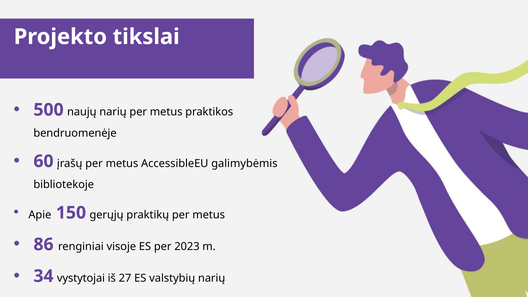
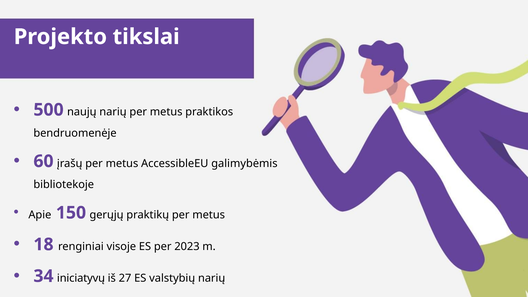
86: 86 -> 18 (44, 244)
vystytojai: vystytojai -> iniciatyvų (81, 278)
